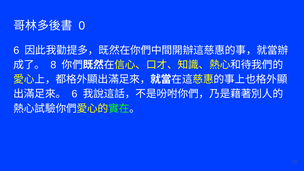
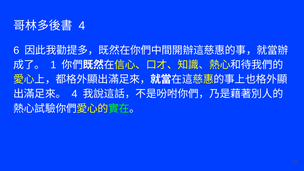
0: 0 -> 4 (82, 26)
8: 8 -> 1 (53, 65)
6: 6 -> 4 (74, 94)
